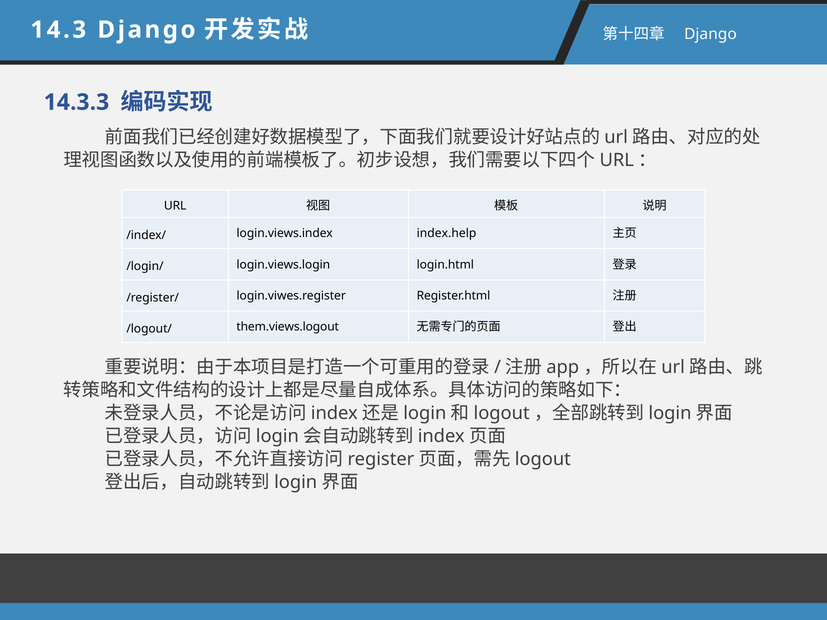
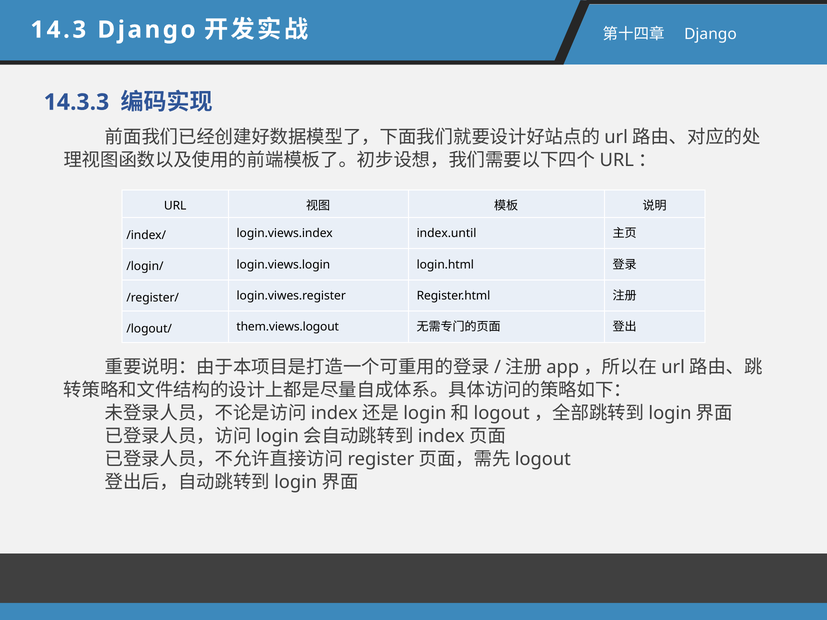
index.help: index.help -> index.until (447, 233)
